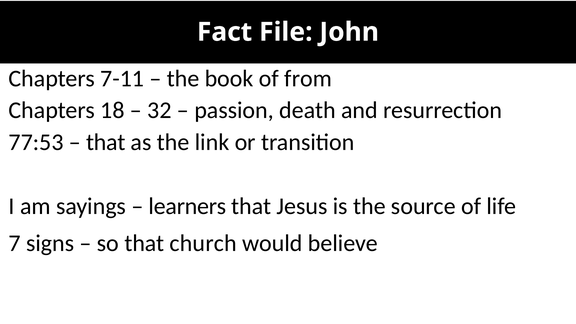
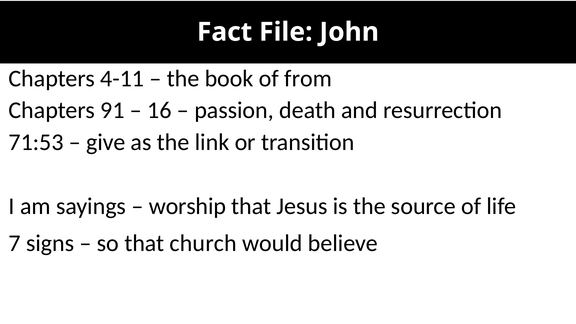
7-11: 7-11 -> 4-11 (122, 78)
18: 18 -> 91 (112, 110)
32: 32 -> 16 (159, 110)
77:53: 77:53 -> 71:53 (36, 142)
that: that -> give (106, 142)
learners: learners -> worship (187, 206)
